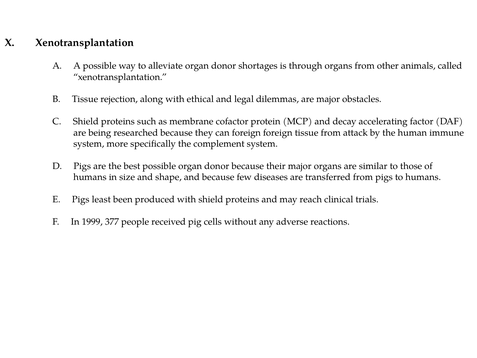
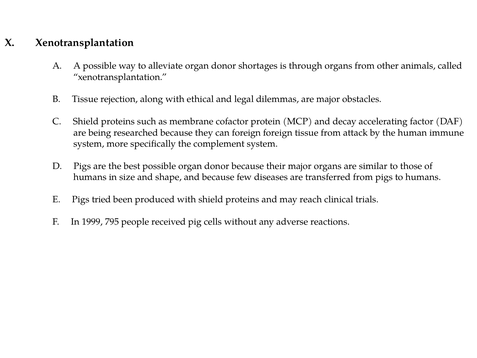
least: least -> tried (101, 199)
377: 377 -> 795 (112, 222)
